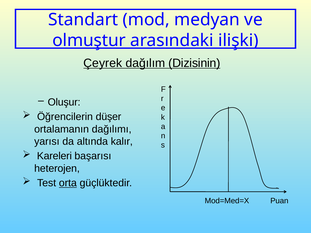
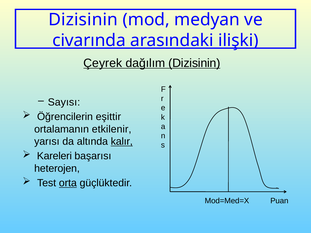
Standart: Standart -> Dizisinin (83, 20)
olmuştur: olmuştur -> civarında (89, 40)
Oluşur: Oluşur -> Sayısı (64, 102)
düşer: düşer -> eşittir (108, 117)
dağılımı: dağılımı -> etkilenir (112, 129)
kalır underline: none -> present (122, 142)
